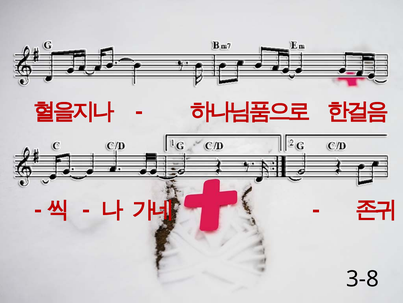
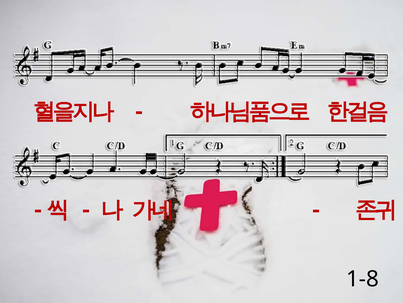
3-8: 3-8 -> 1-8 (363, 278)
